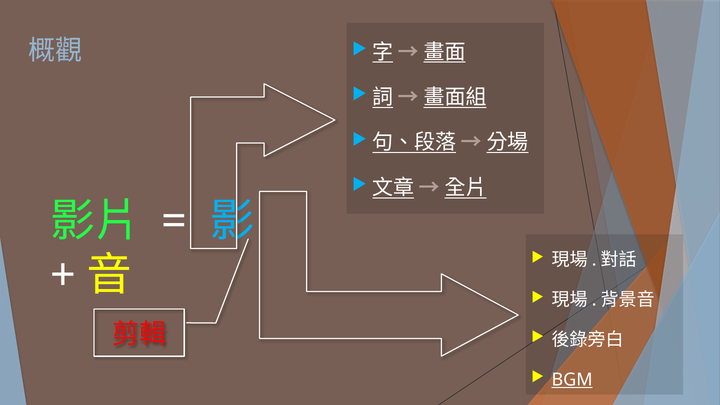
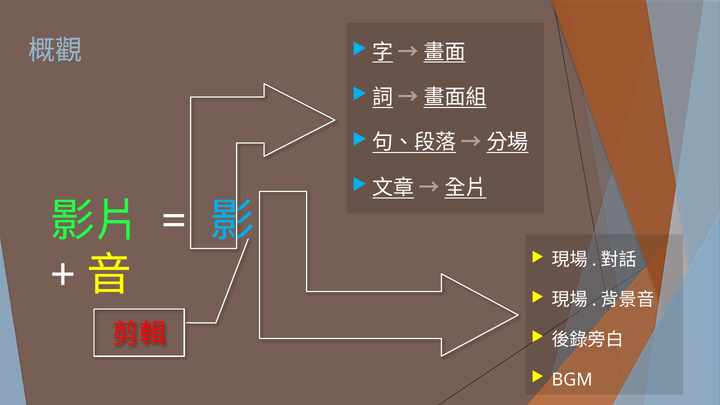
BGM underline: present -> none (572, 380)
